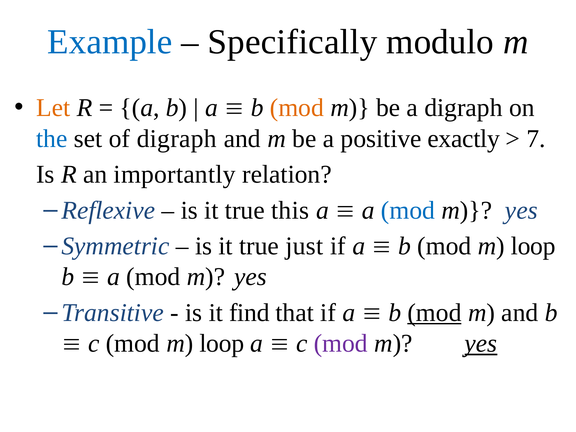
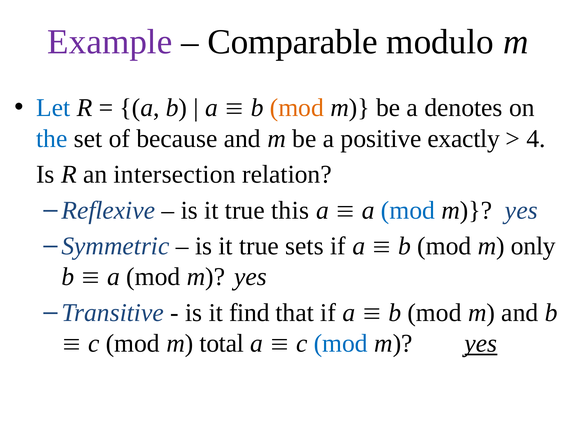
Example colour: blue -> purple (110, 42)
Specifically: Specifically -> Comparable (293, 42)
Let colour: orange -> blue (53, 108)
a digraph: digraph -> denotes (463, 108)
of digraph: digraph -> because (177, 139)
7: 7 -> 4 (536, 139)
importantly: importantly -> intersection (175, 174)
just: just -> sets (304, 246)
b mod m loop: loop -> only (533, 246)
mod underline: present -> none (434, 313)
c mod m loop: loop -> total (222, 343)
mod colour: purple -> blue (341, 343)
